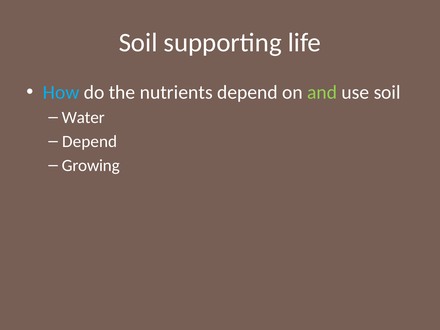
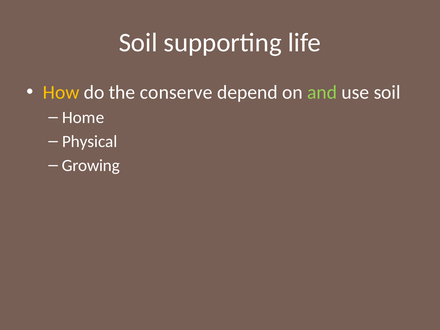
How colour: light blue -> yellow (61, 92)
nutrients: nutrients -> conserve (176, 92)
Water: Water -> Home (83, 118)
Depend: Depend -> Physical (90, 142)
